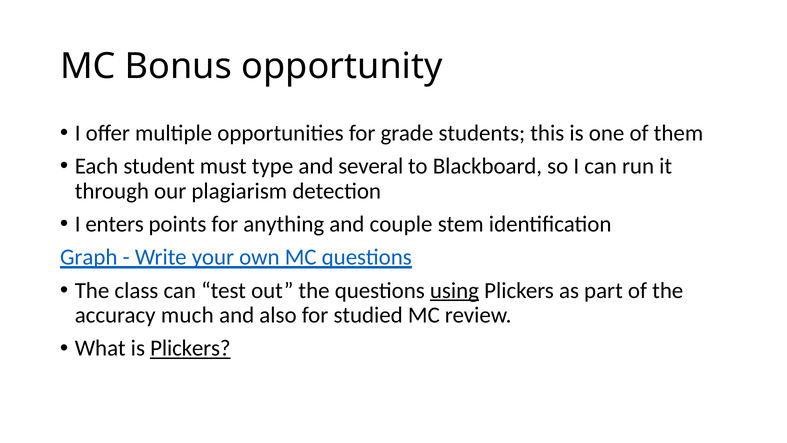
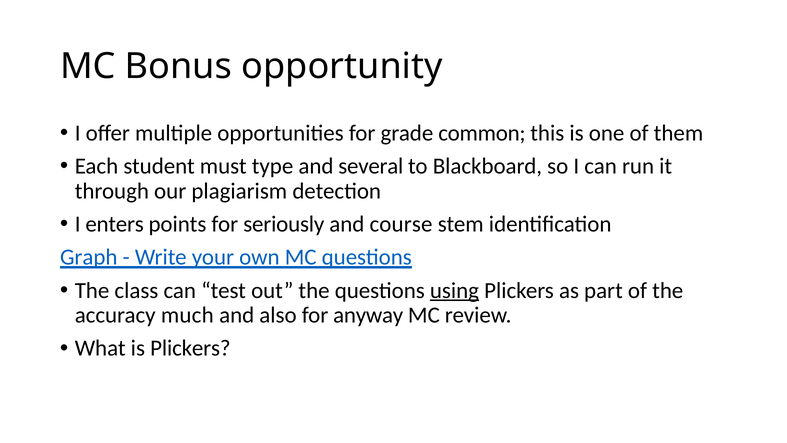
students: students -> common (482, 133)
anything: anything -> seriously (284, 224)
couple: couple -> course (401, 224)
studied: studied -> anyway (368, 315)
Plickers underline: present -> none (190, 348)
